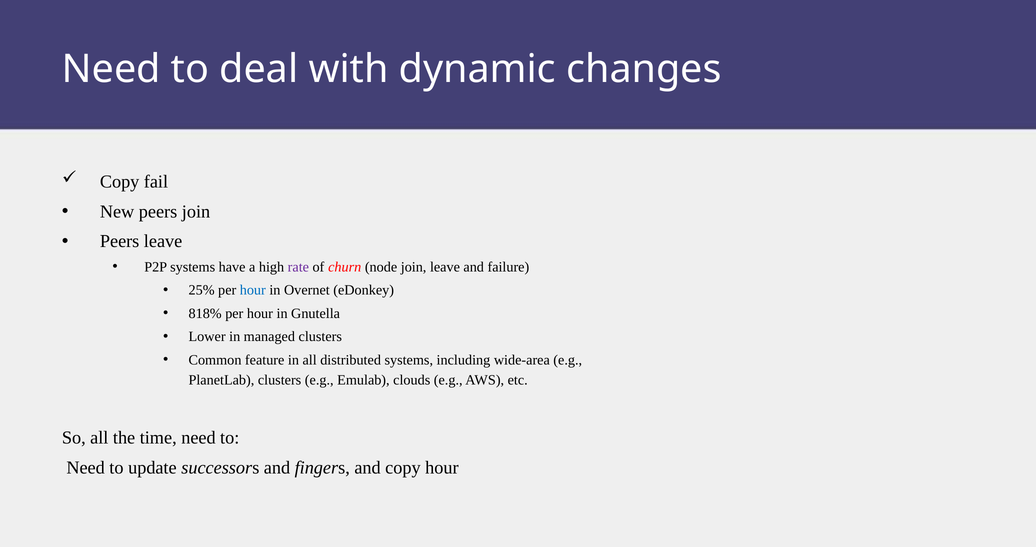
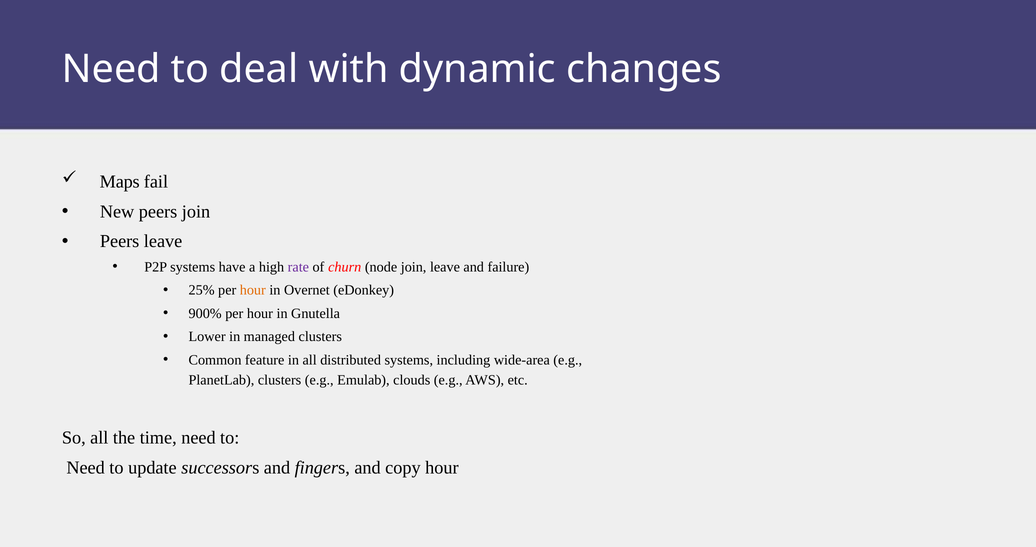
Copy: Copy -> Maps (120, 182)
hour colour: blue -> orange (253, 290)
818%: 818% -> 900% (205, 313)
